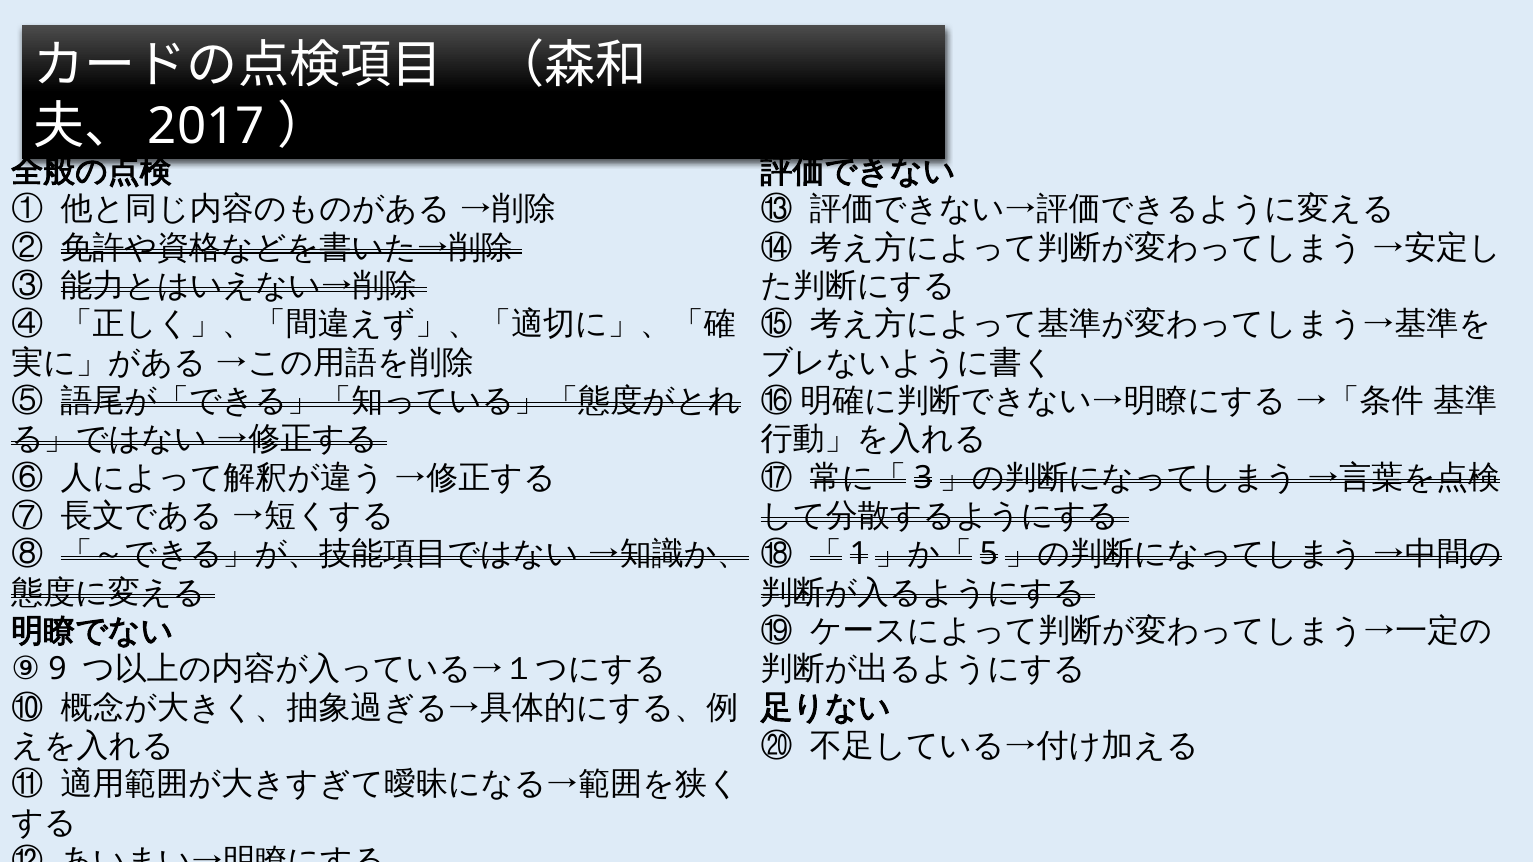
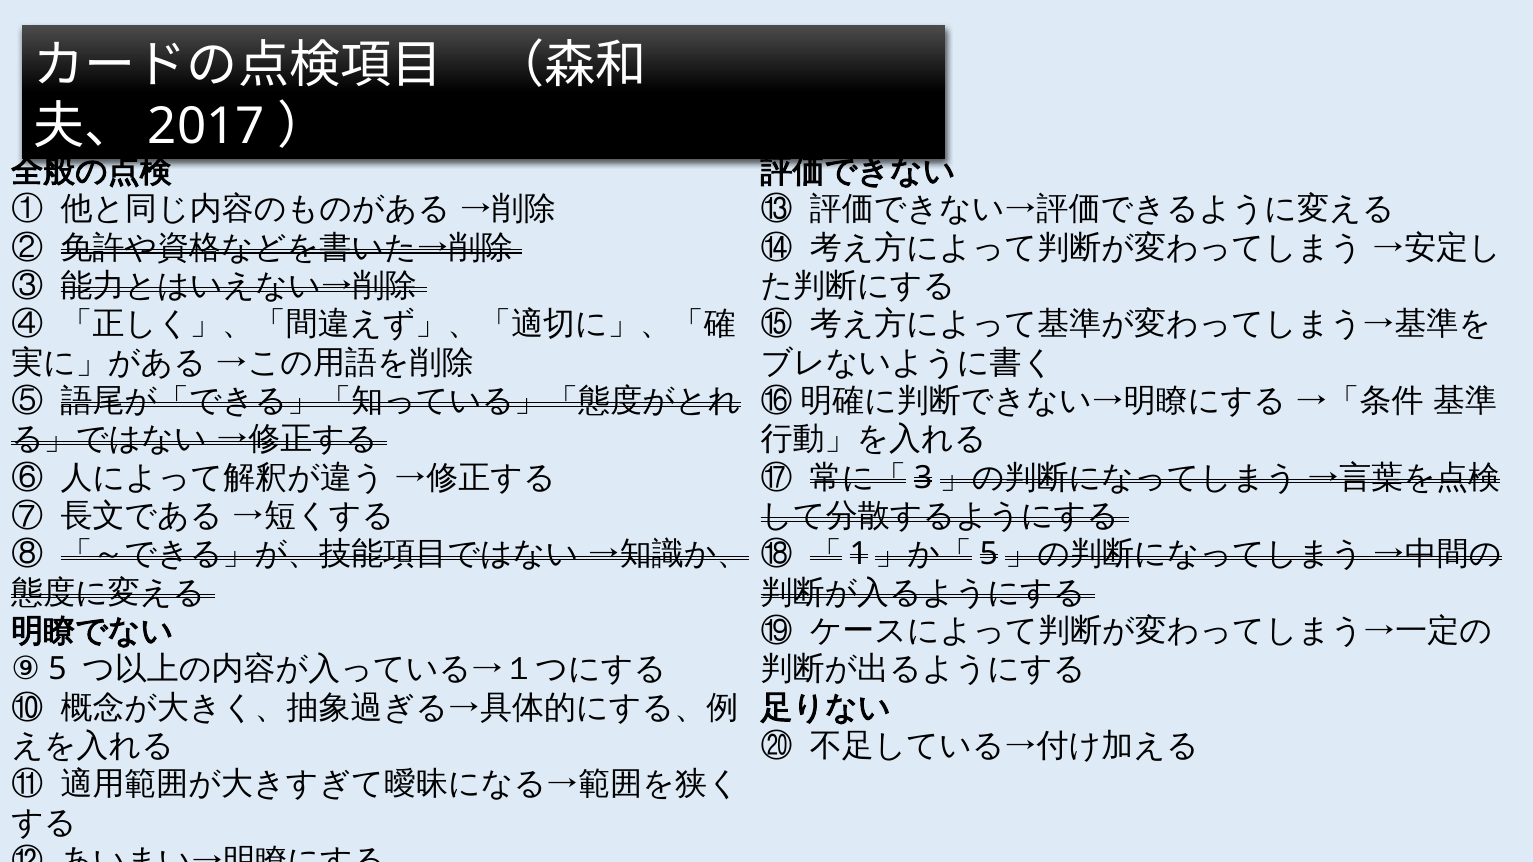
9: 9 -> 5 (57, 669)
